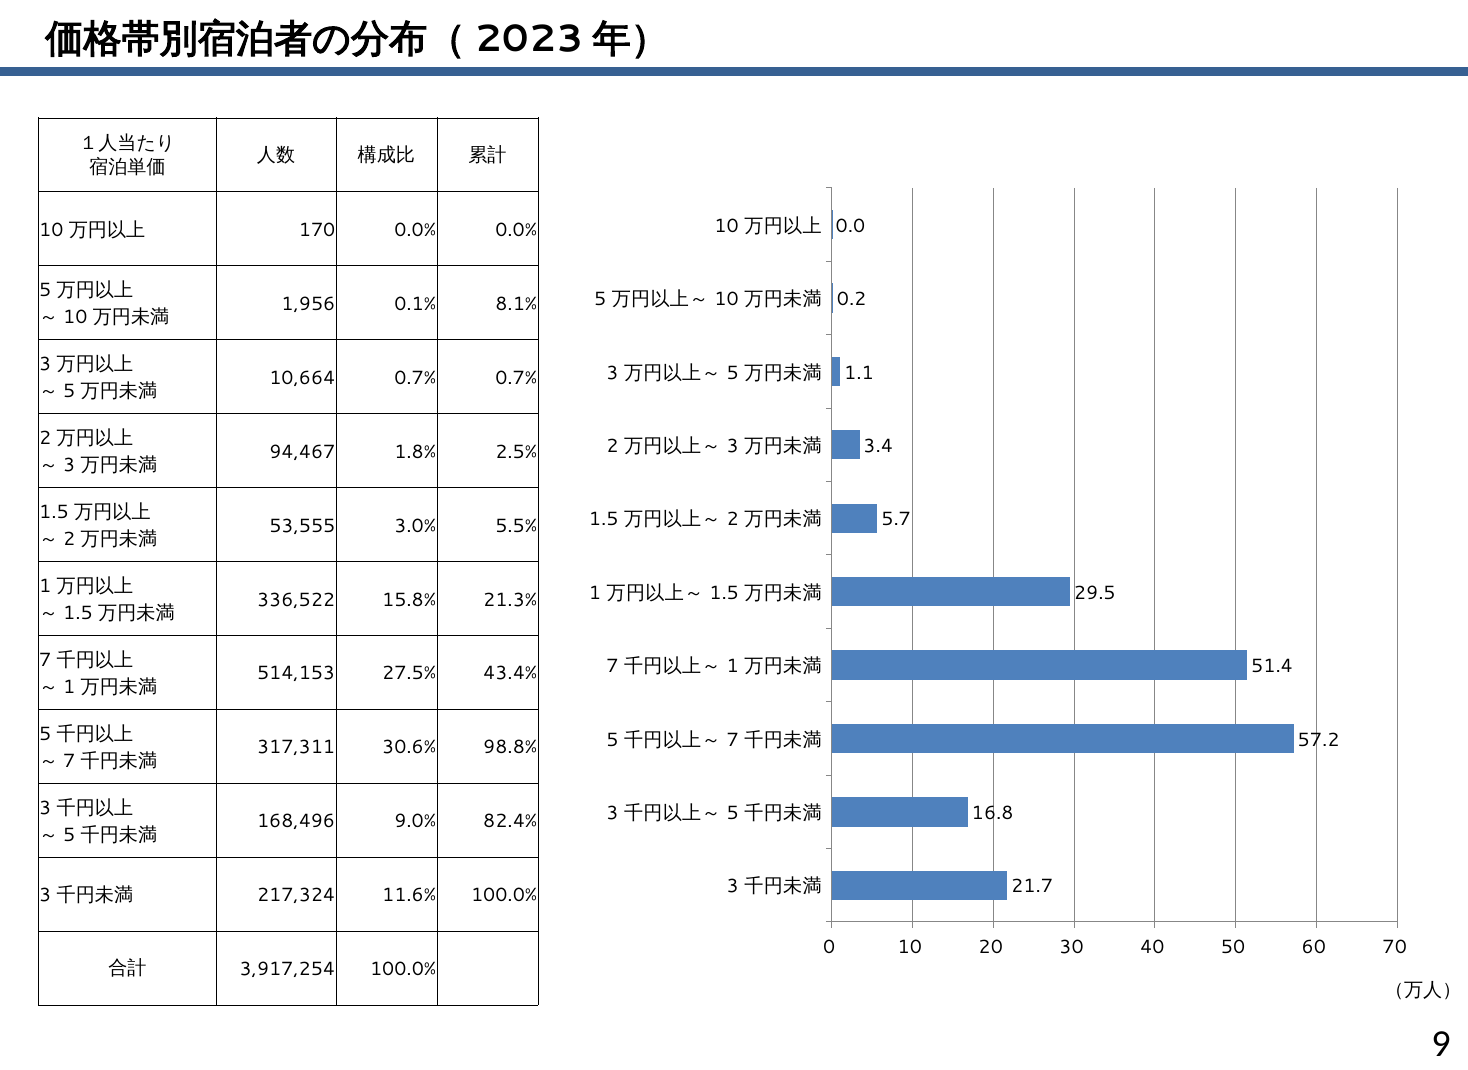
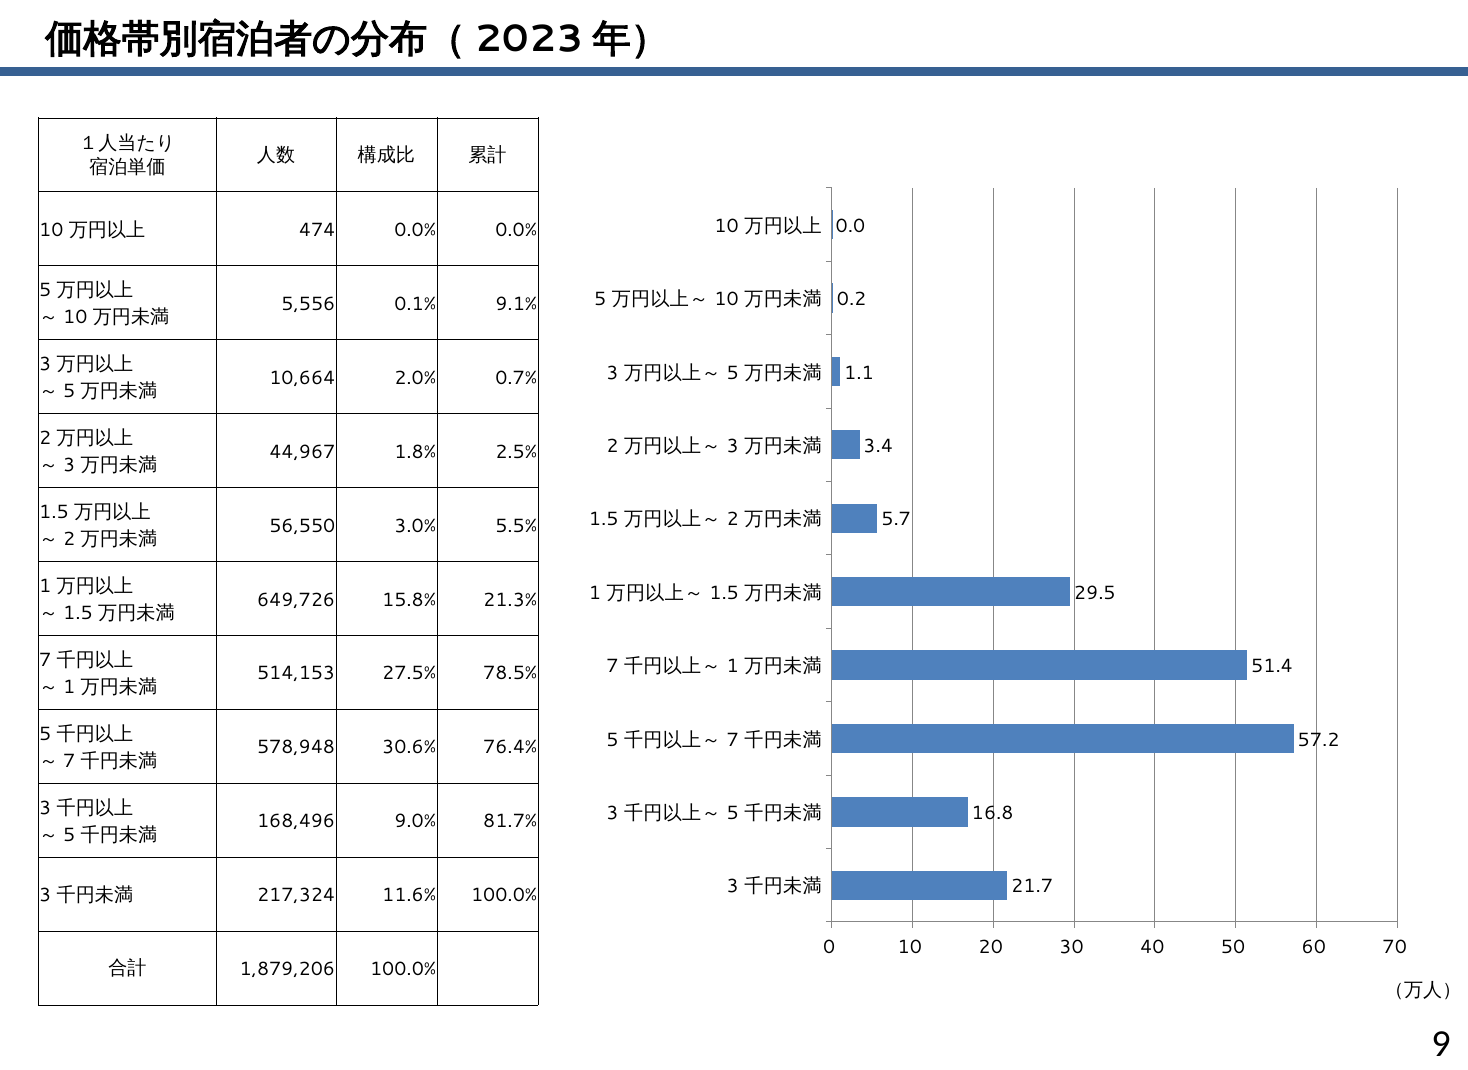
170: 170 -> 474 (317, 230)
1,956: 1,956 -> 5,556 (308, 304)
8.1%: 8.1% -> 9.1% (516, 304)
10,664 0.7%: 0.7% -> 2.0% (415, 378)
94,467: 94,467 -> 44,967 (302, 452)
53,555: 53,555 -> 56,550 (302, 526)
336,522: 336,522 -> 649,726 (296, 600)
43.4%: 43.4% -> 78.5% (510, 674)
317,311: 317,311 -> 578,948 (296, 748)
98.8%: 98.8% -> 76.4% (510, 748)
82.4%: 82.4% -> 81.7% (510, 822)
3,917,254: 3,917,254 -> 1,879,206 (287, 969)
